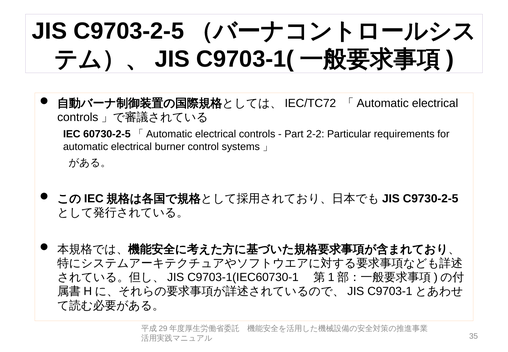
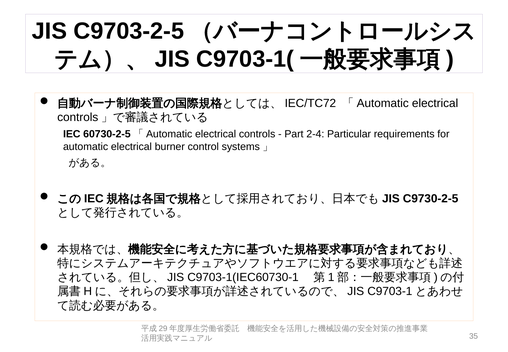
2-2: 2-2 -> 2-4 (315, 134)
